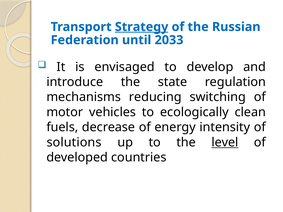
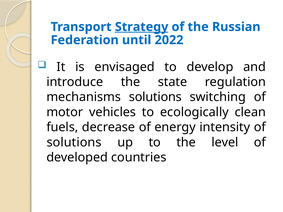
2033: 2033 -> 2022 (169, 40)
mechanisms reducing: reducing -> solutions (155, 97)
level underline: present -> none (225, 142)
